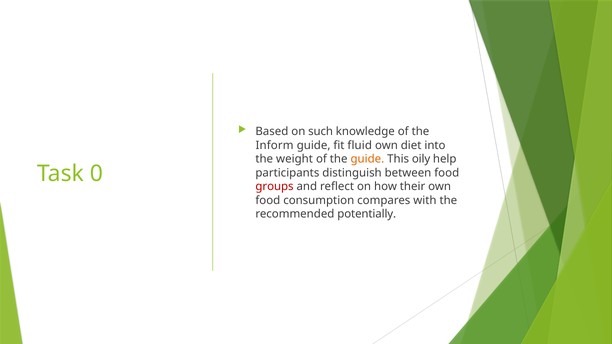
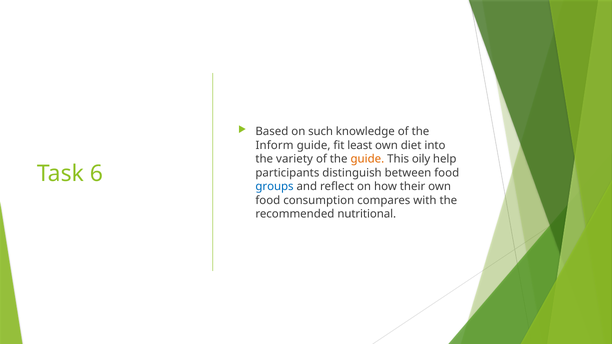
fluid: fluid -> least (360, 145)
weight: weight -> variety (295, 159)
0: 0 -> 6 (96, 174)
groups colour: red -> blue (275, 187)
potentially: potentially -> nutritional (367, 214)
